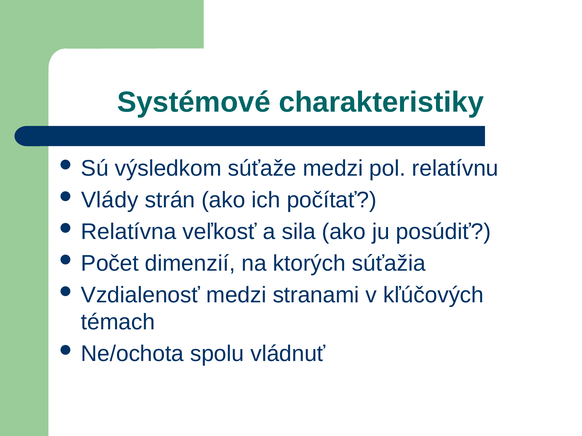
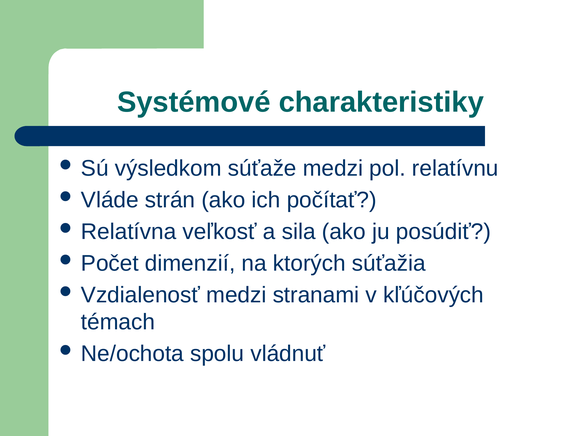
Vlády: Vlády -> Vláde (110, 200)
